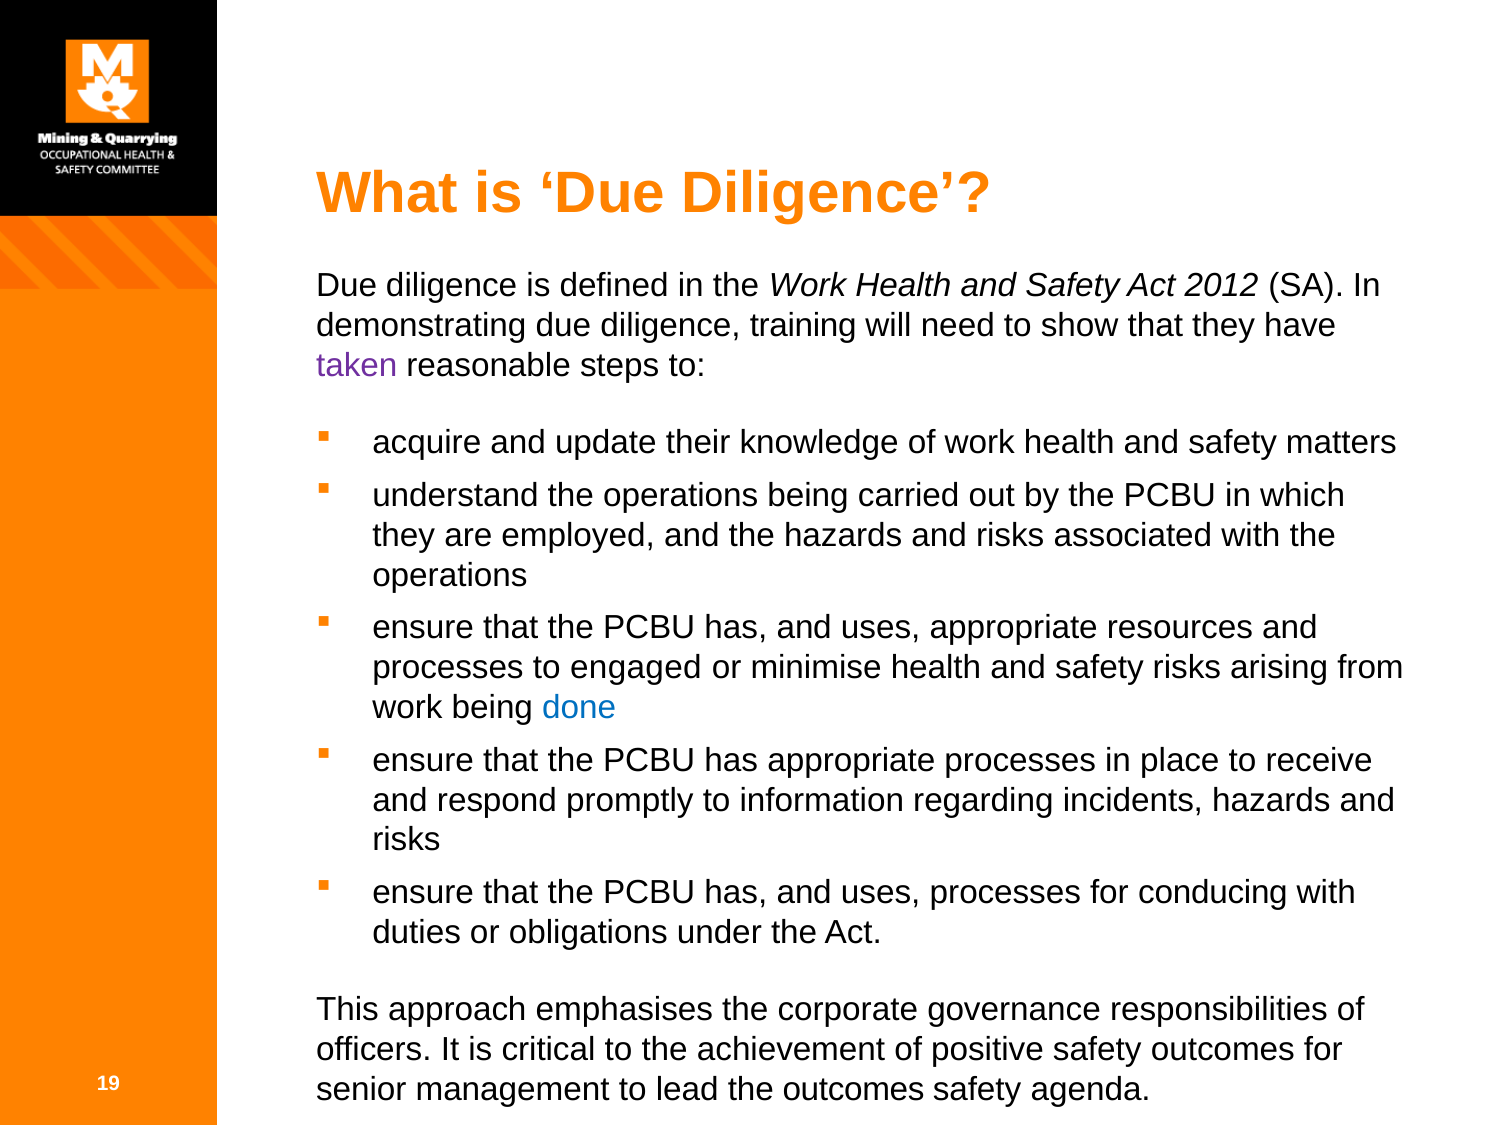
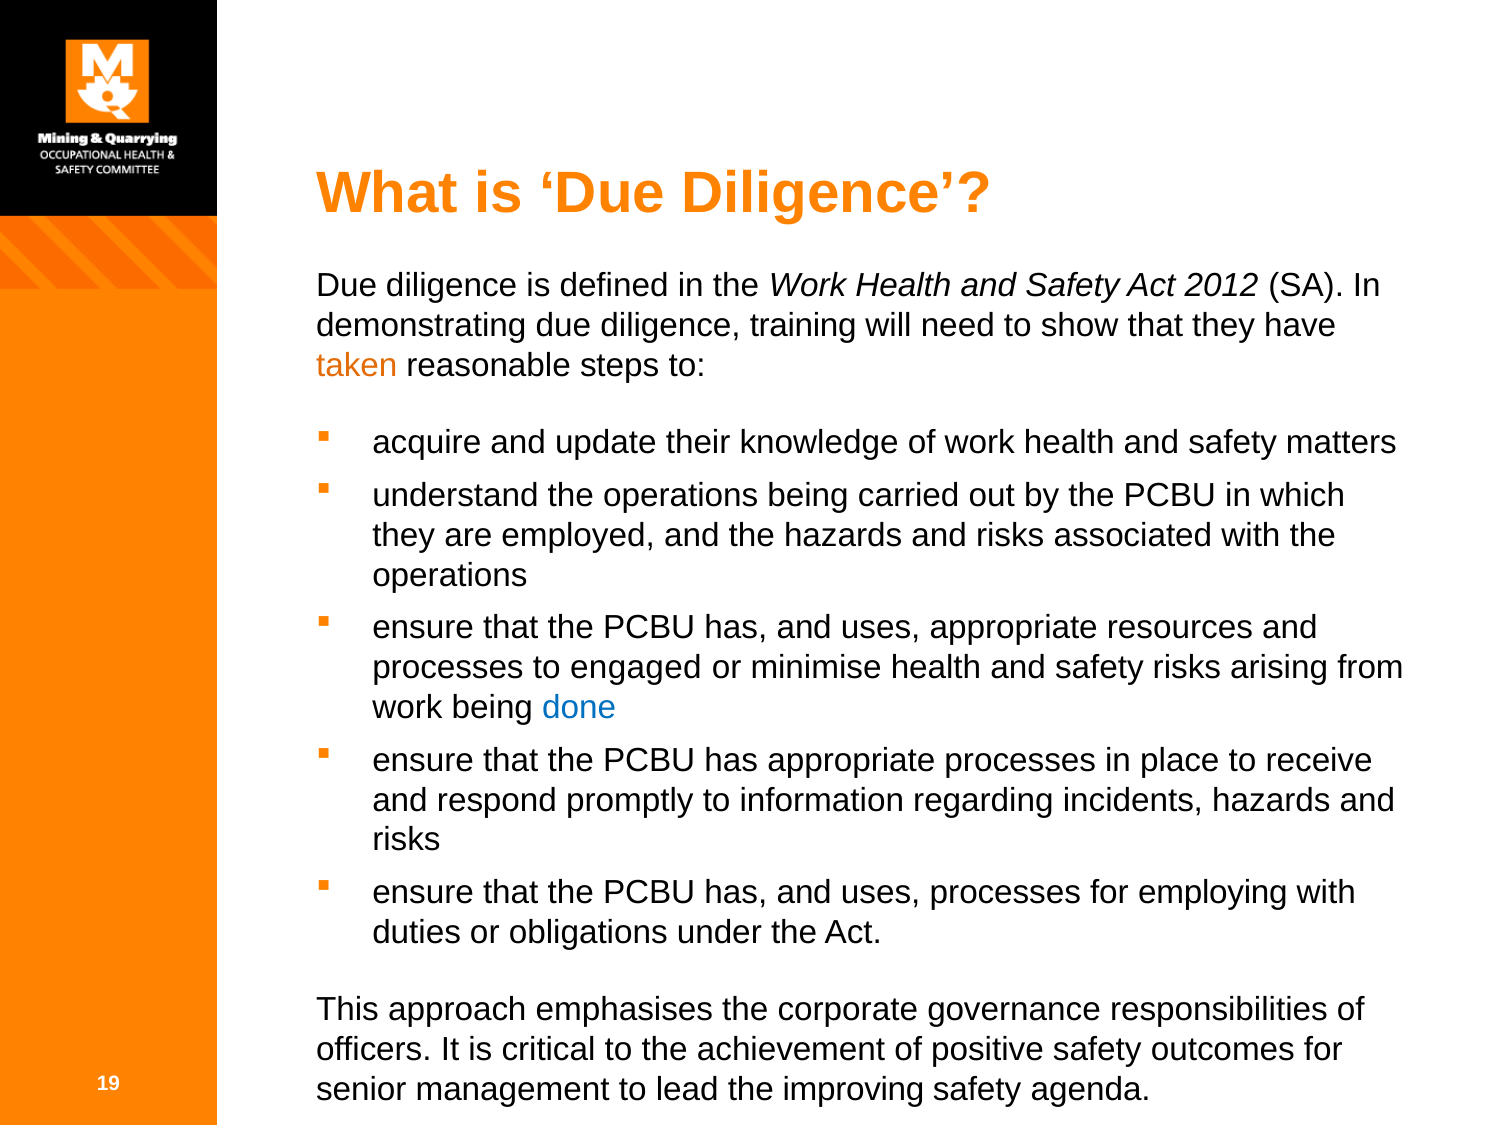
taken colour: purple -> orange (357, 365)
conducing: conducing -> employing (1213, 892)
the outcomes: outcomes -> improving (854, 1090)
